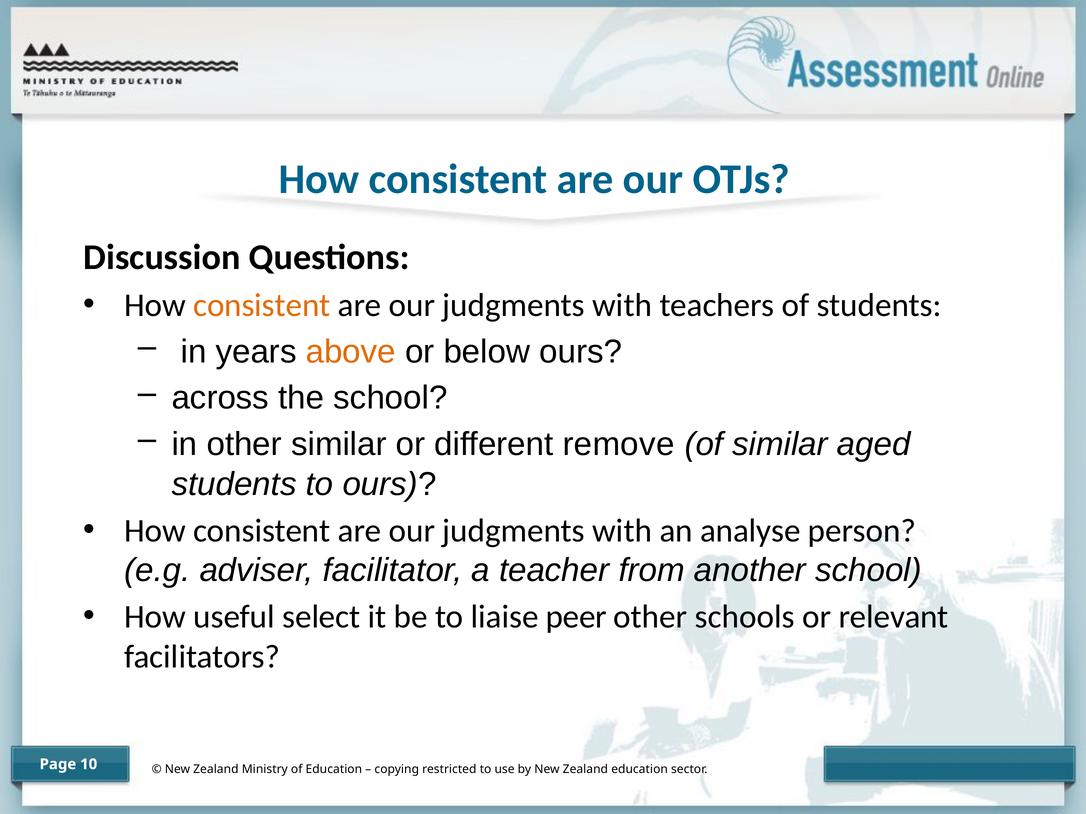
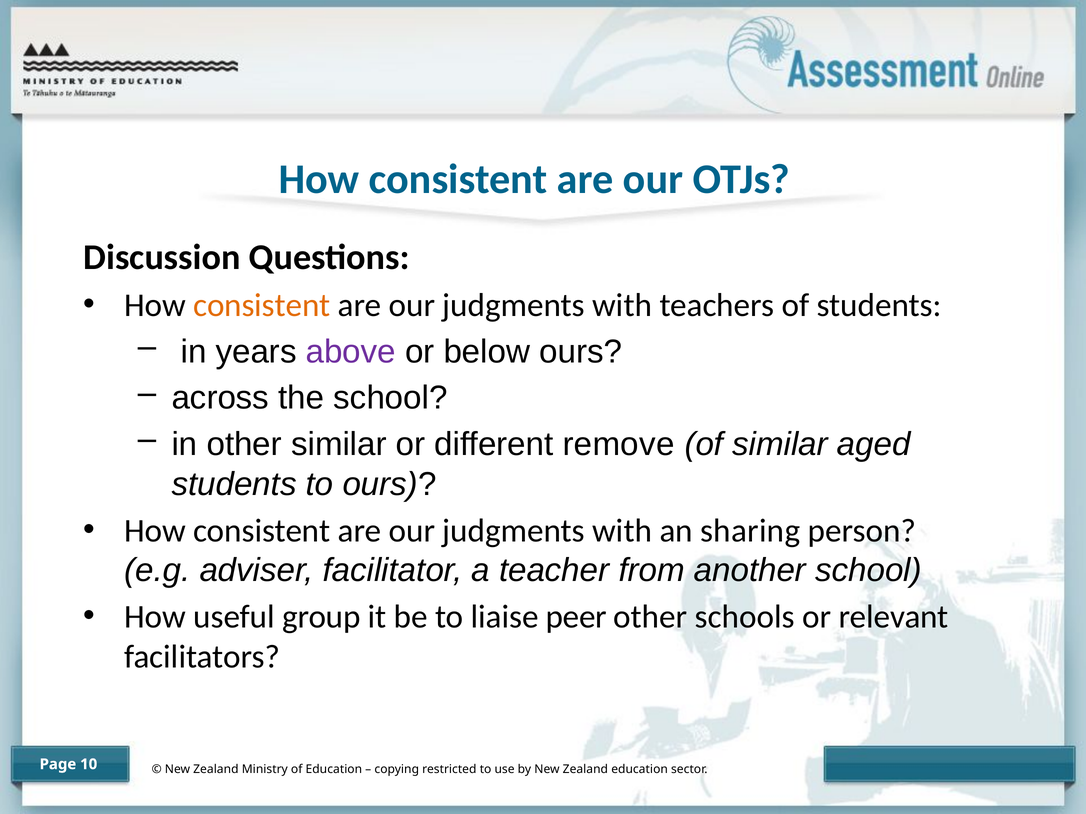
above colour: orange -> purple (351, 352)
analyse: analyse -> sharing (750, 531)
select: select -> group (321, 617)
